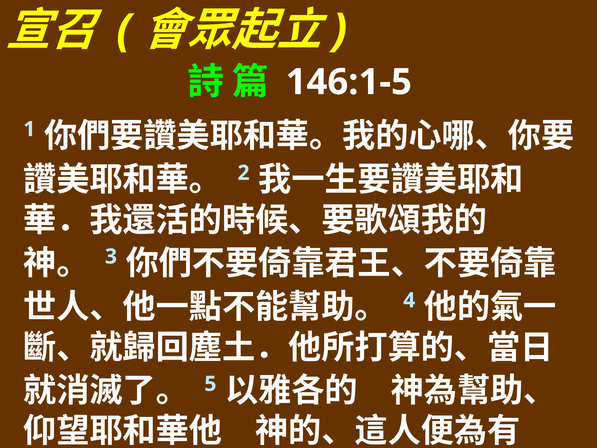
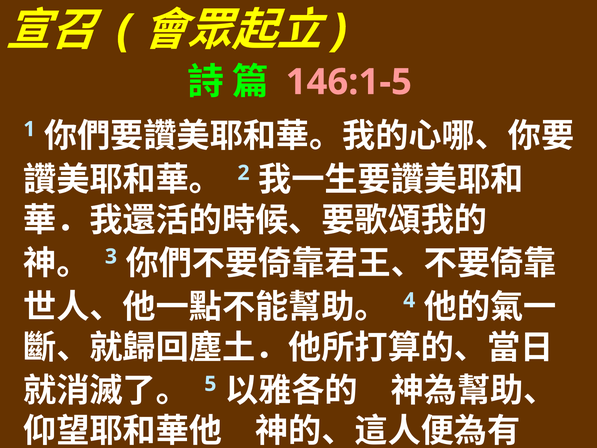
146:1-5 colour: white -> pink (349, 82)
